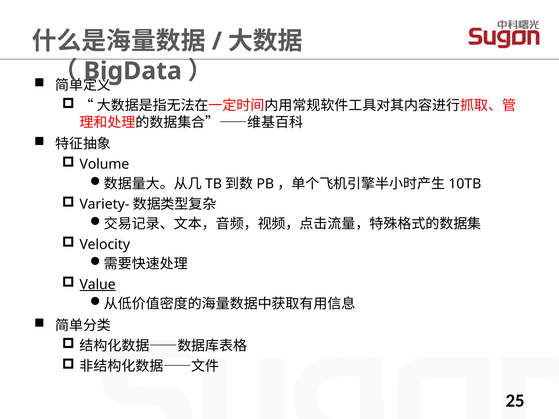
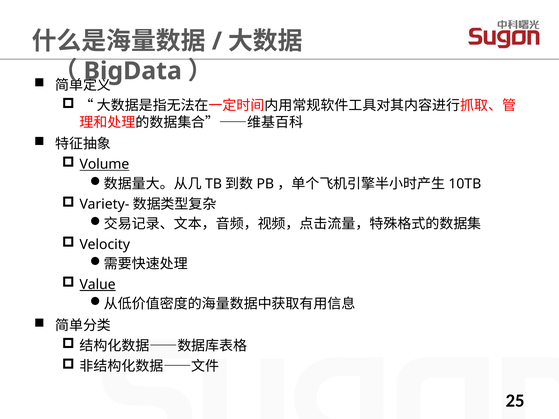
Volume underline: none -> present (104, 164)
